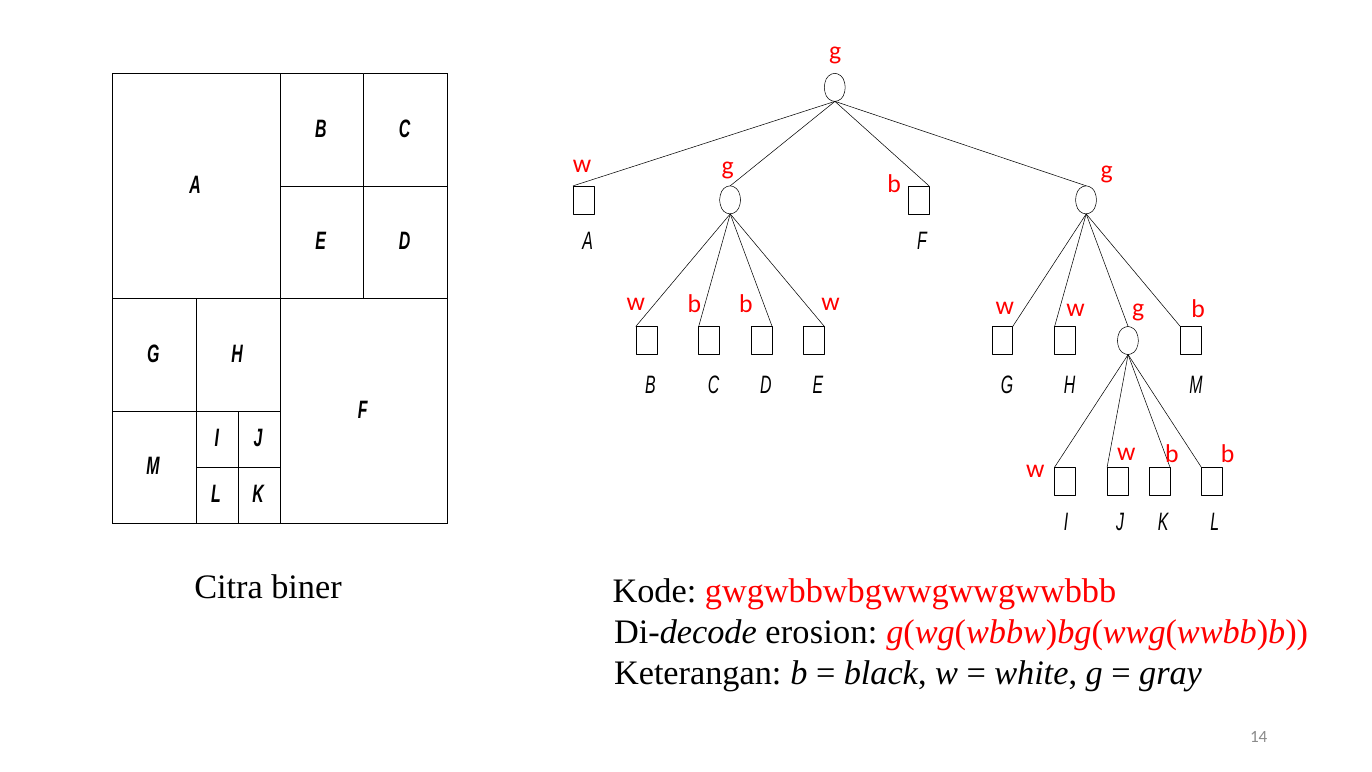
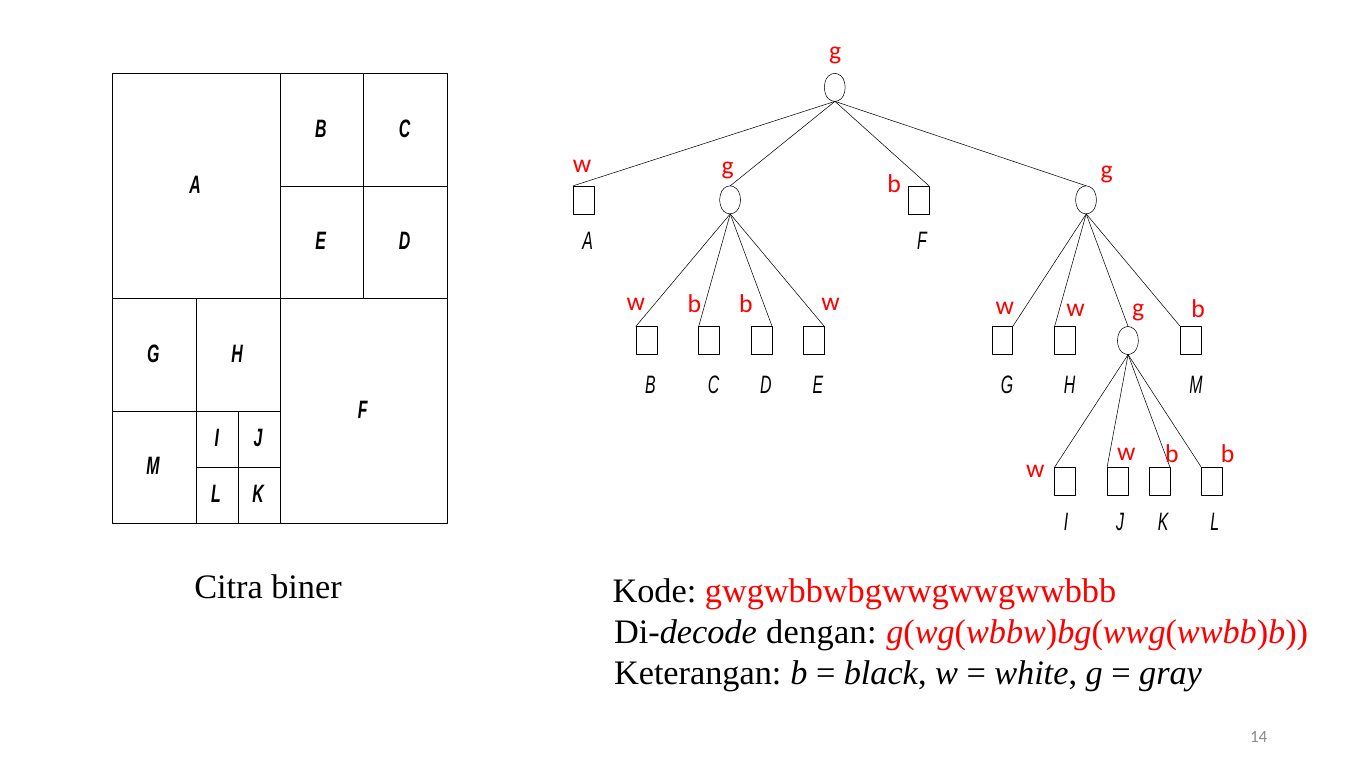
erosion: erosion -> dengan (821, 632)
